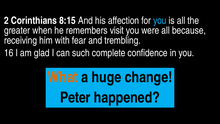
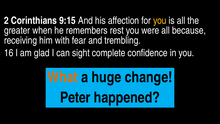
8:15: 8:15 -> 9:15 (67, 21)
you colour: light blue -> yellow (160, 21)
visit: visit -> rest (117, 30)
such: such -> sight (81, 53)
